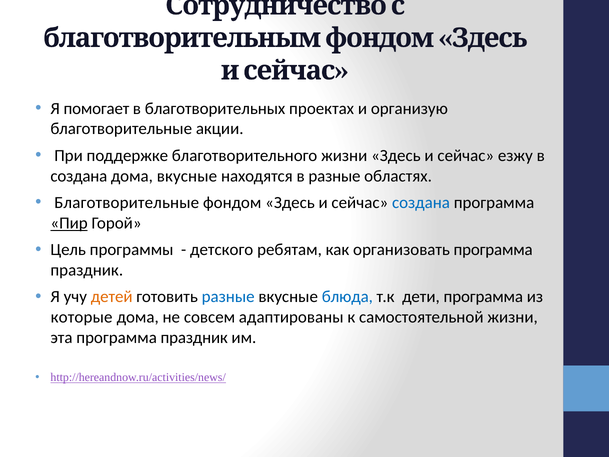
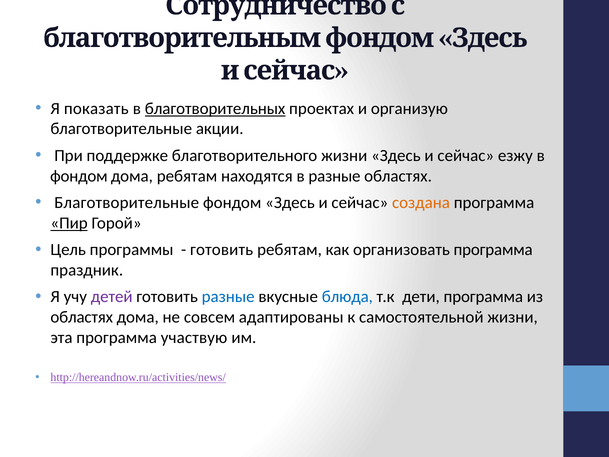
помогает: помогает -> показать (96, 108)
благотворительных underline: none -> present (215, 108)
создана: создана -> фондом (79, 176)
дома вкусные: вкусные -> ребятам (187, 176)
создана colour: blue -> orange (421, 203)
детского: детского -> готовить (222, 250)
детей colour: orange -> purple (112, 297)
которые: которые -> областях (82, 317)
эта программа праздник: праздник -> участвую (194, 337)
